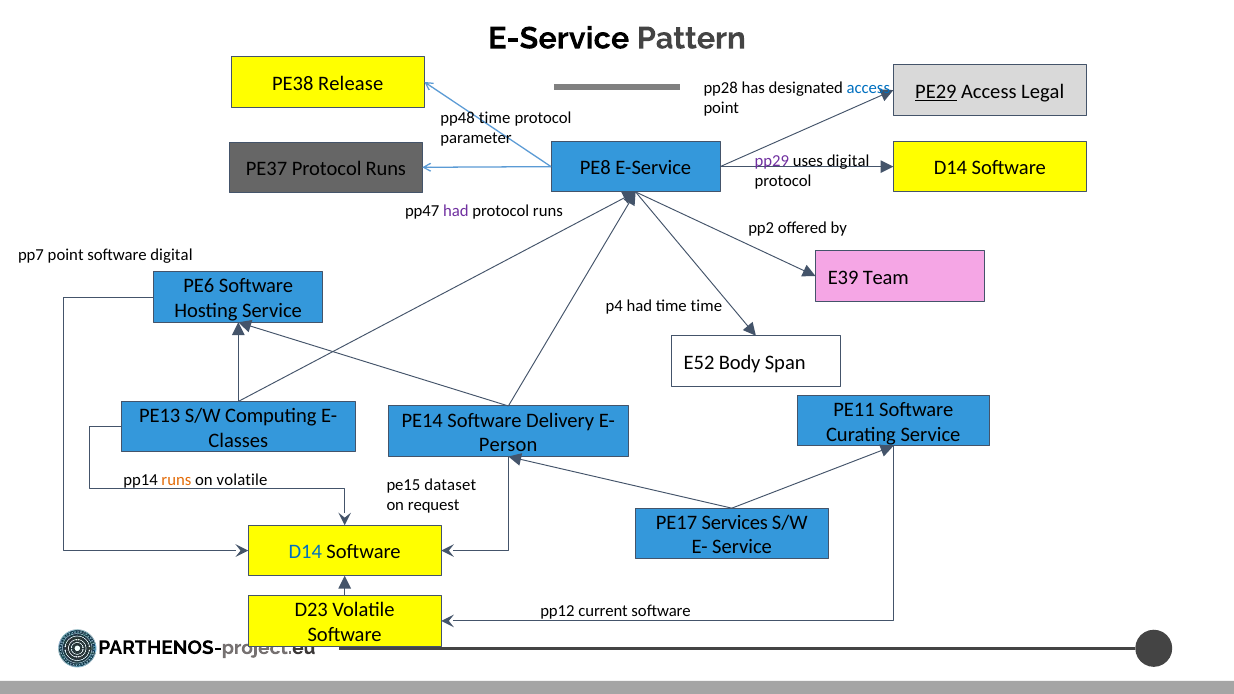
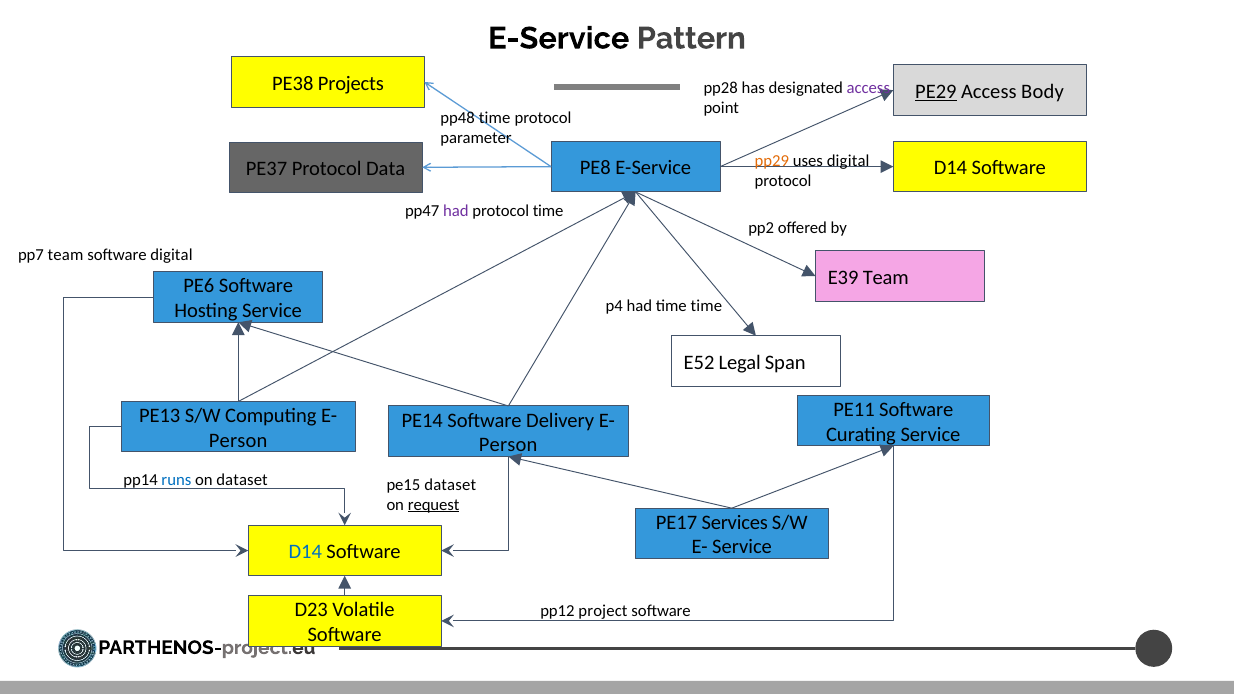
Release: Release -> Projects (351, 83)
access colour: blue -> purple (868, 88)
Legal: Legal -> Body (1043, 92)
pp29 colour: purple -> orange (772, 161)
PE37 Protocol Runs: Runs -> Data (386, 169)
runs: runs -> time (548, 211)
pp7 point: point -> team (66, 255)
Body: Body -> Legal (740, 362)
Classes: Classes -> Person (238, 441)
runs colour: orange -> blue (176, 480)
on volatile: volatile -> dataset (242, 480)
request underline: none -> present (434, 505)
current: current -> project (603, 611)
